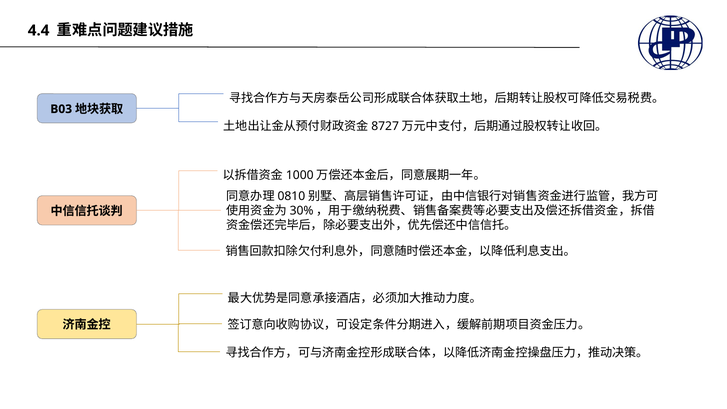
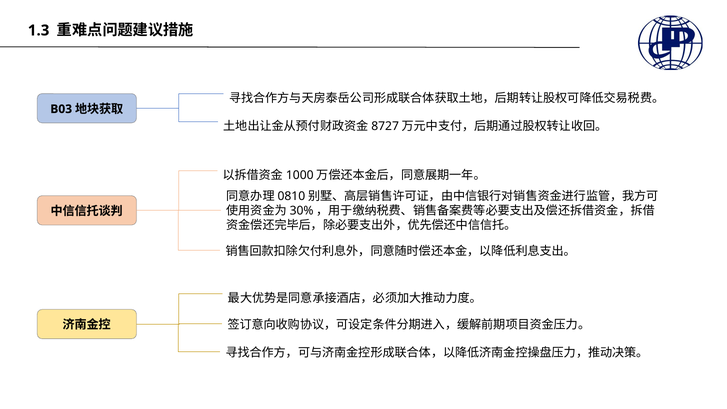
4.4: 4.4 -> 1.3 (39, 30)
